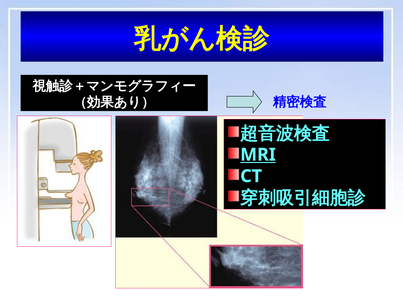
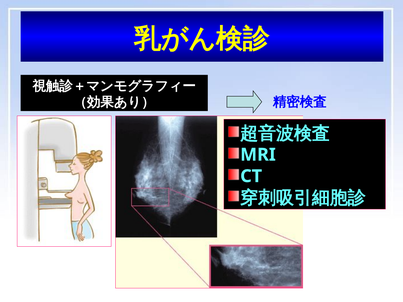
MRI underline: present -> none (258, 155)
